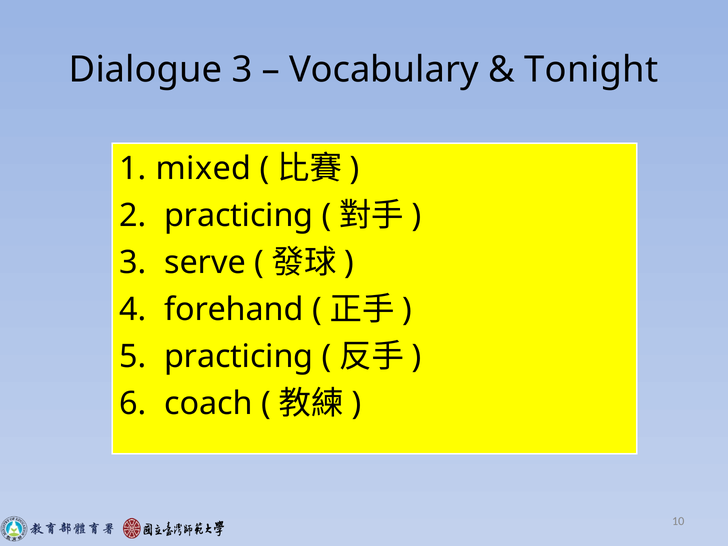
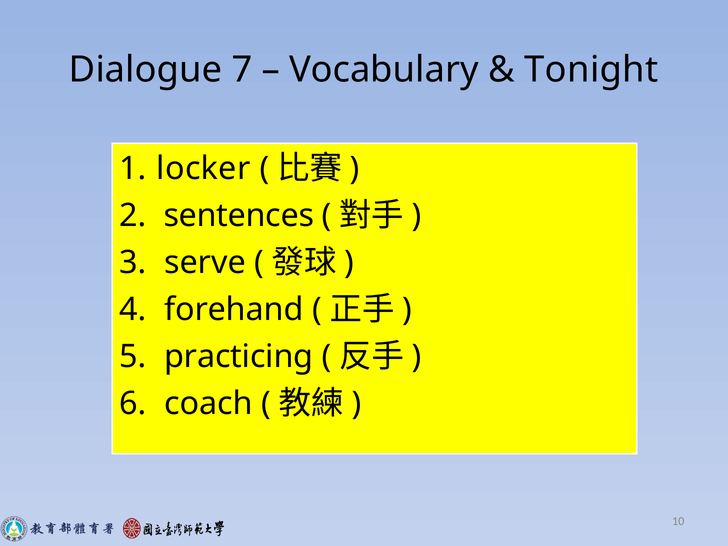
Dialogue 3: 3 -> 7 (242, 70)
mixed: mixed -> locker (203, 169)
2 practicing: practicing -> sentences (239, 216)
